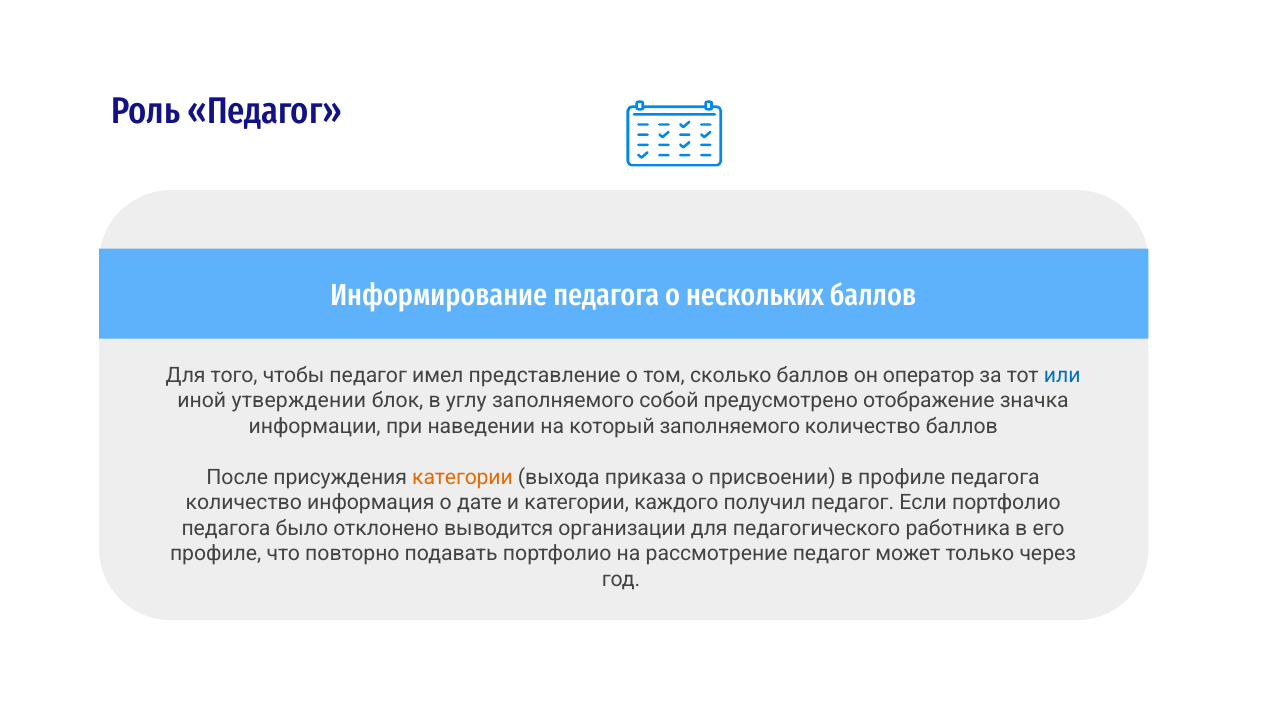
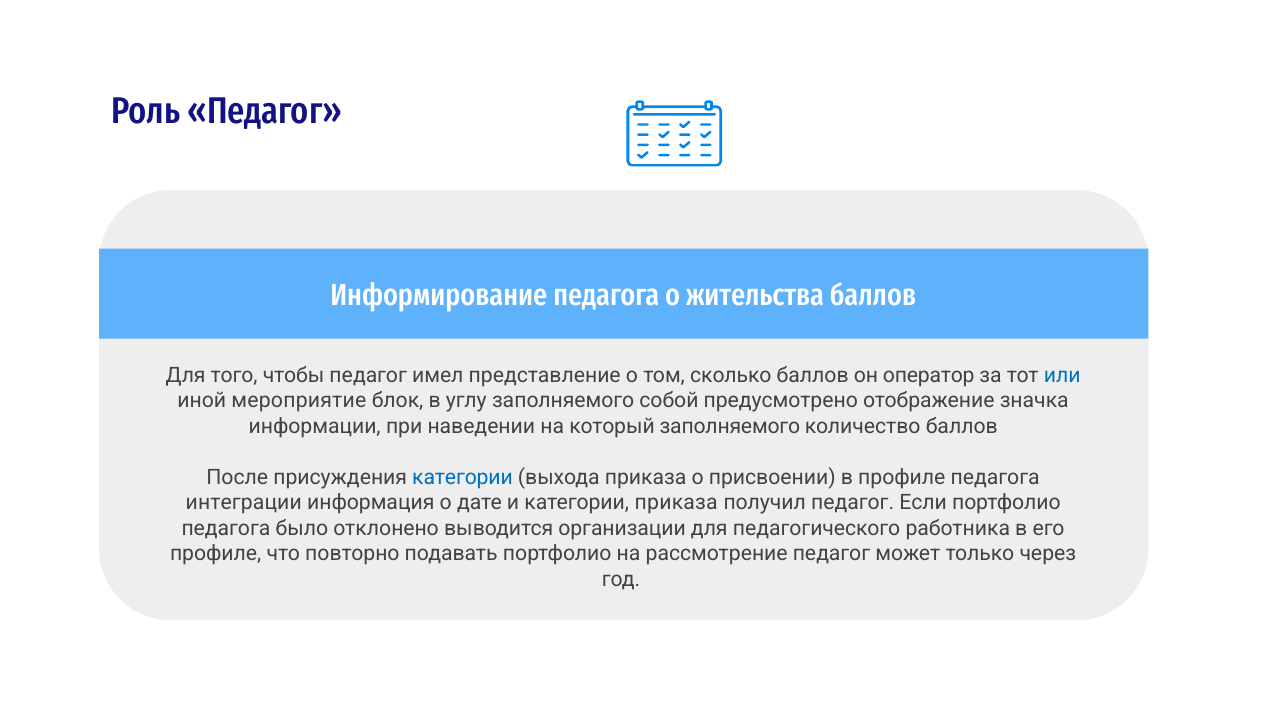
нескольких: нескольких -> жительства (755, 296)
утверждении: утверждении -> мероприятие (299, 401)
категории colour: orange -> blue (463, 477)
количество: количество -> интеграции (244, 503)
категории каждого: каждого -> приказа (676, 503)
